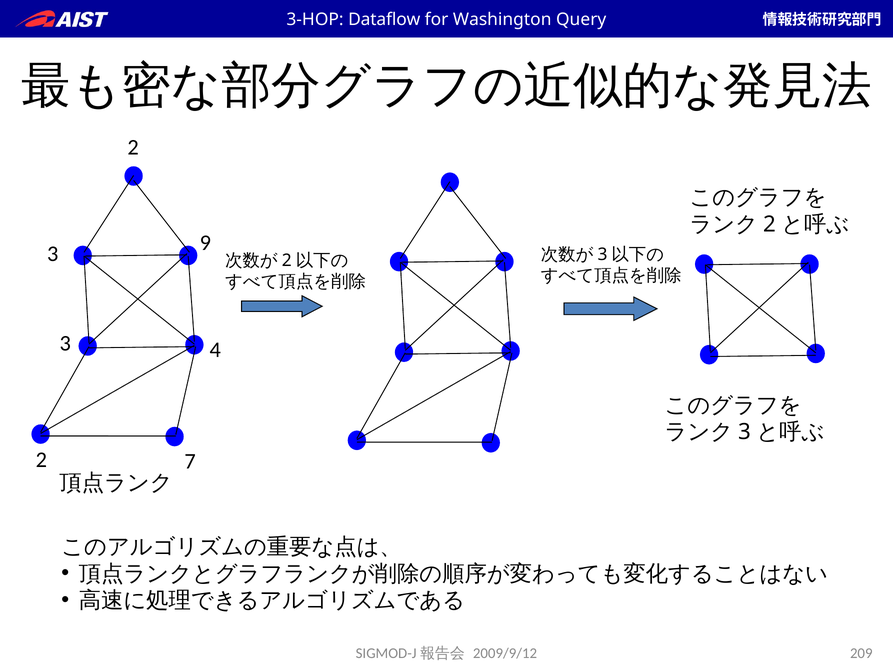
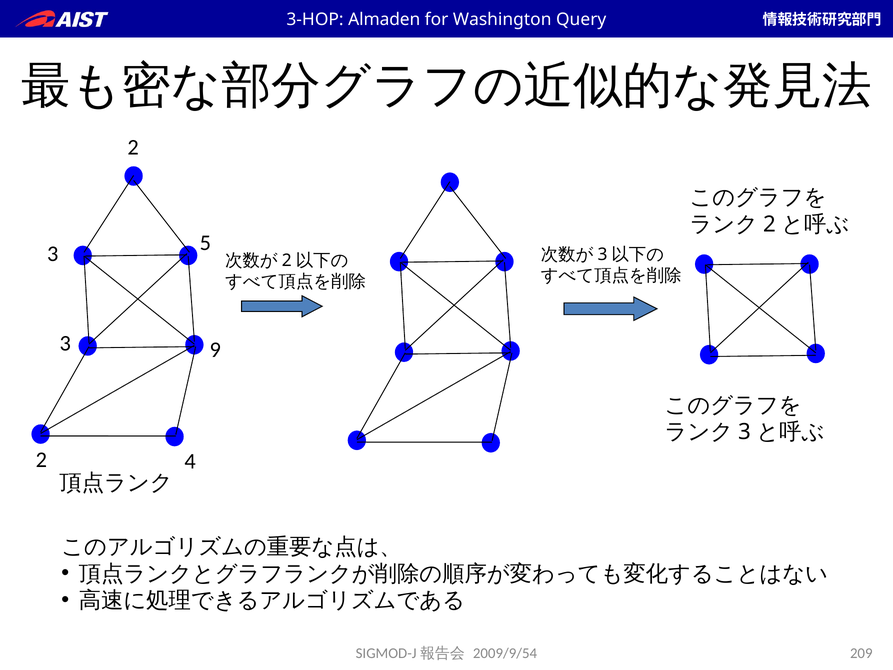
Dataflow: Dataflow -> Almaden (384, 19)
9: 9 -> 5 (205, 243)
4: 4 -> 9 (215, 350)
7: 7 -> 4 (190, 461)
2009/9/12: 2009/9/12 -> 2009/9/54 (505, 653)
